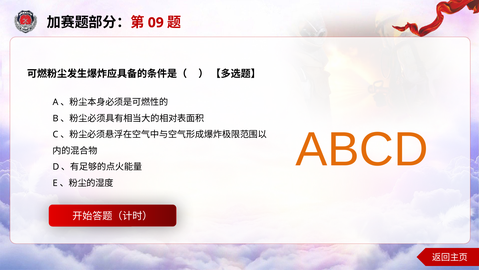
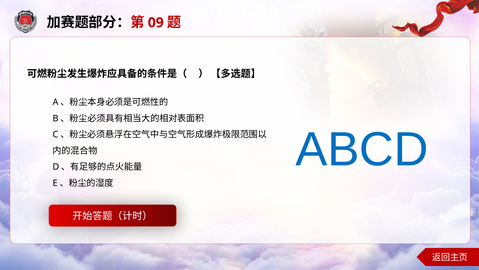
ABCD colour: orange -> blue (362, 149)
